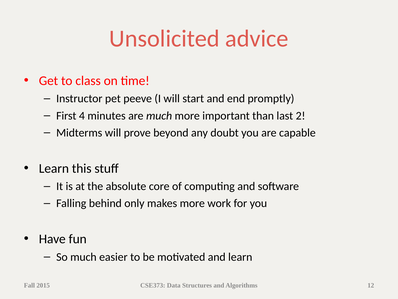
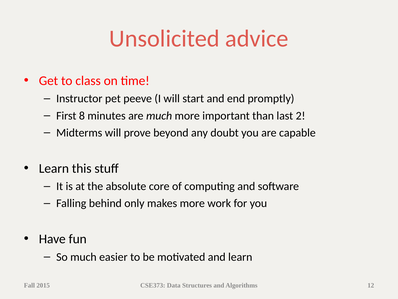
4: 4 -> 8 (82, 115)
